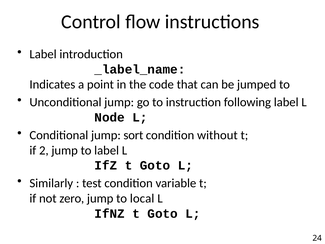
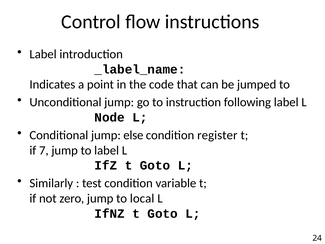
sort: sort -> else (133, 135)
without: without -> register (217, 135)
2: 2 -> 7 (44, 150)
